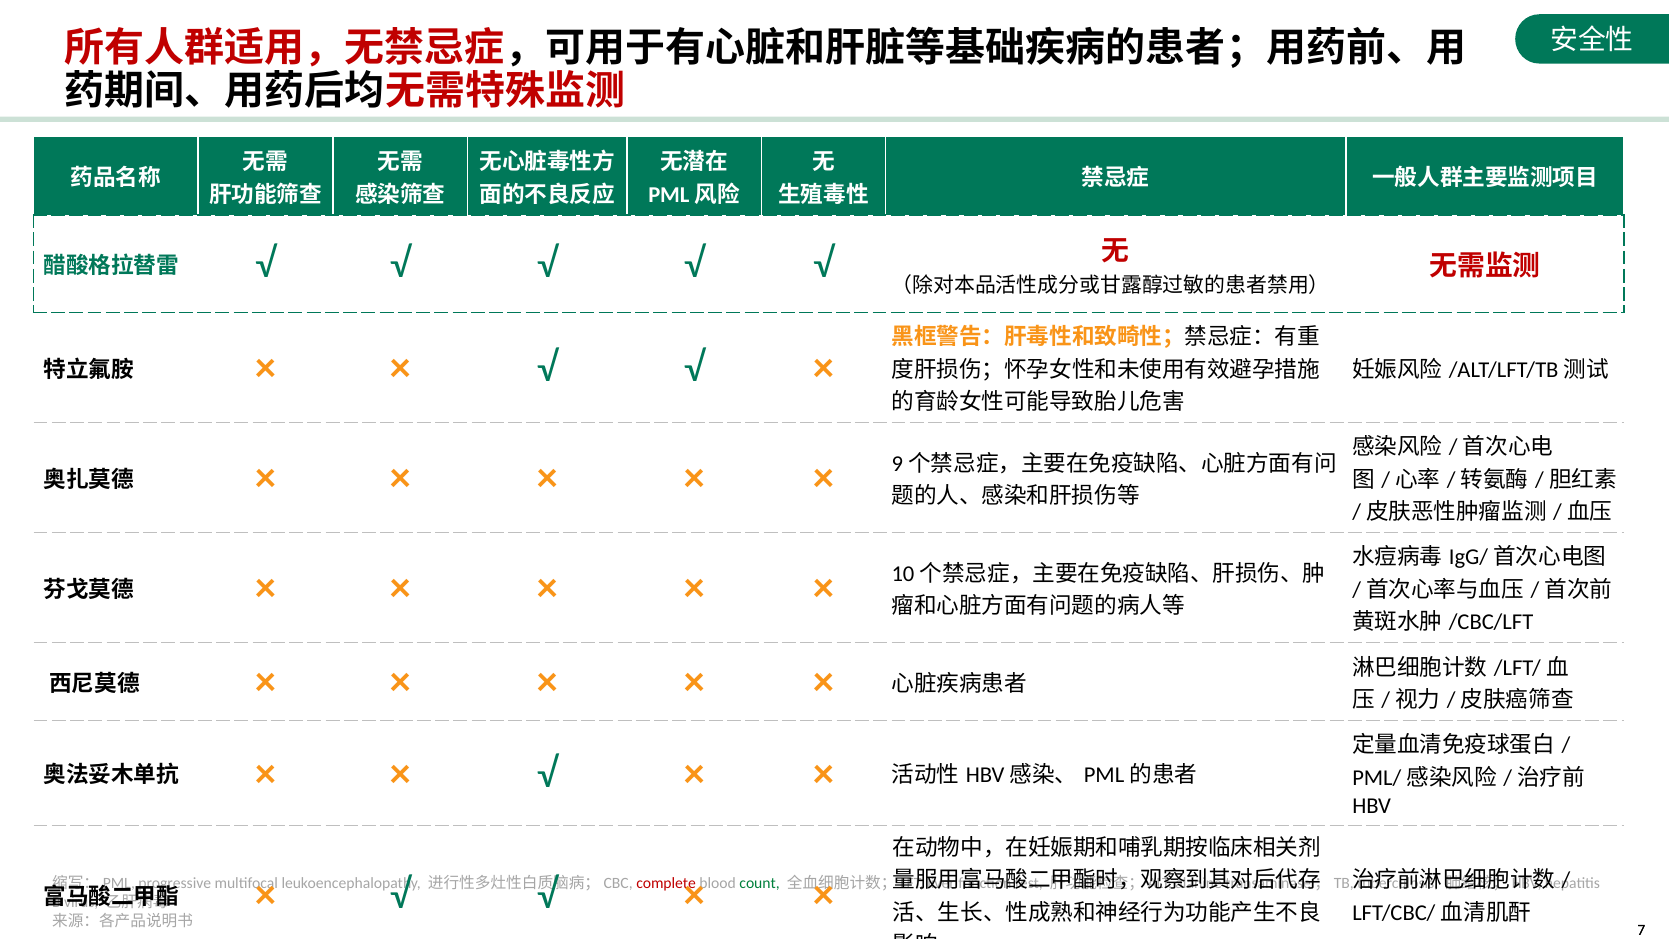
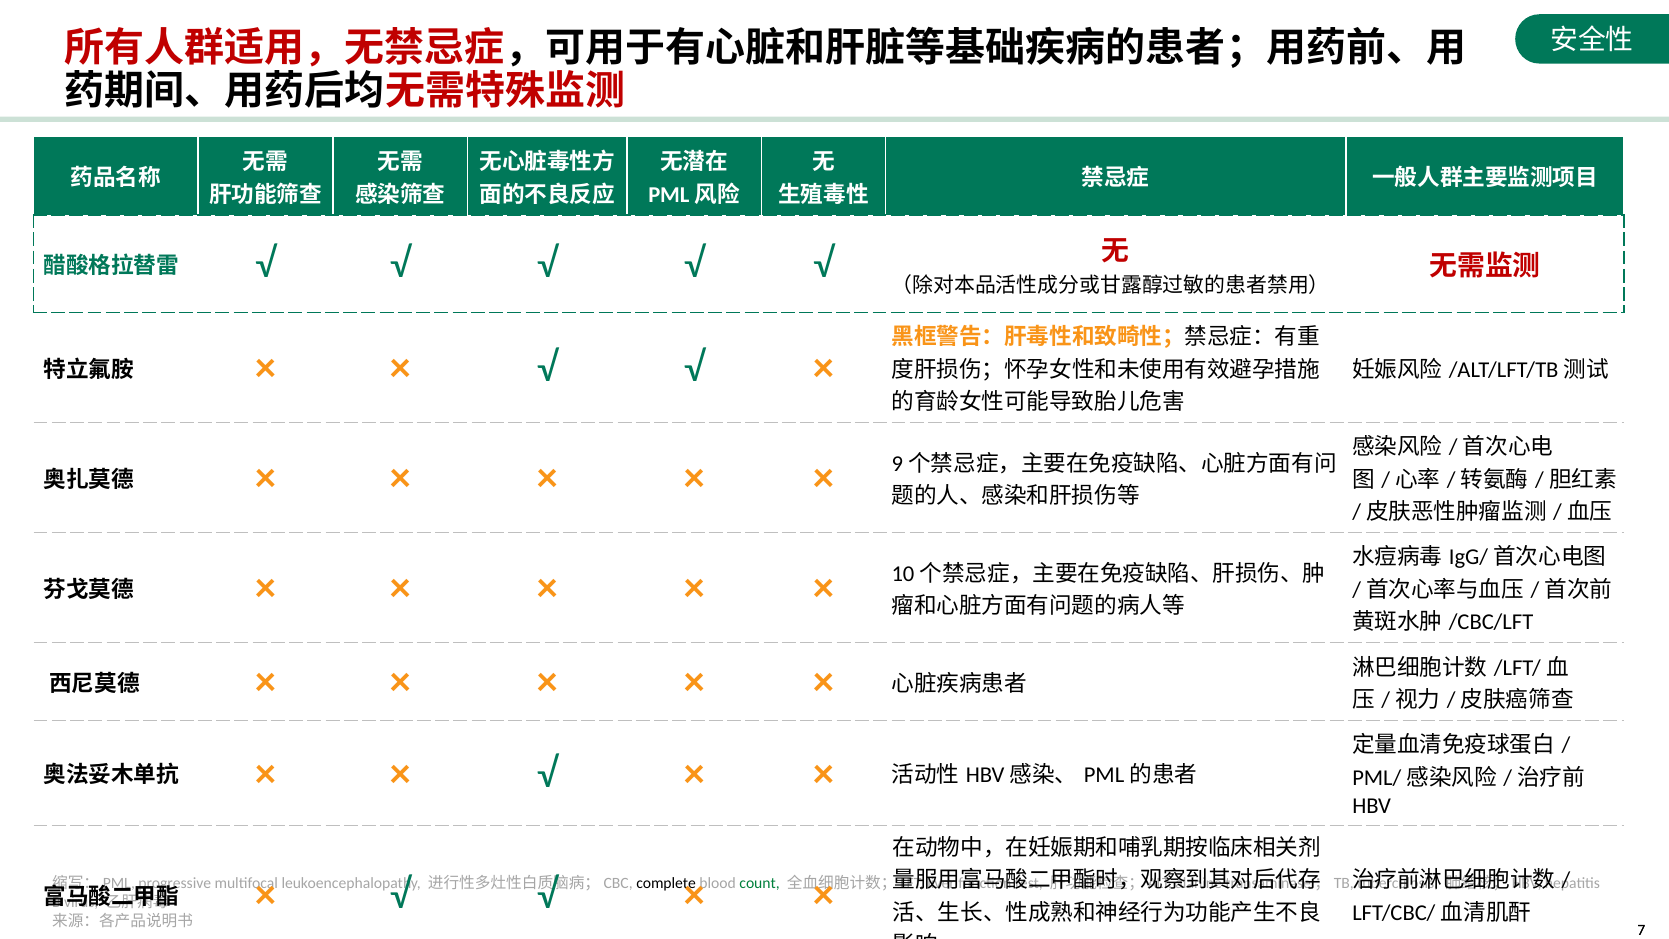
complete colour: red -> black (666, 883)
